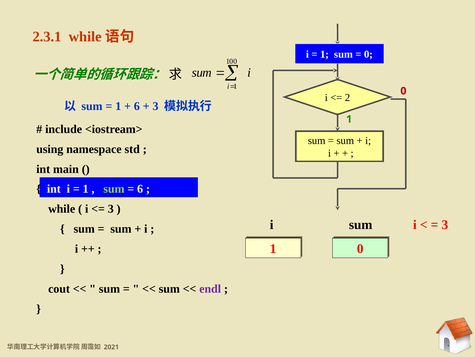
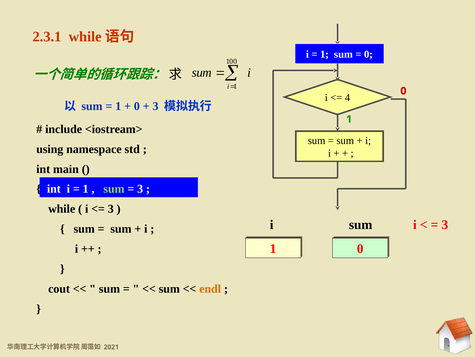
2: 2 -> 4 (347, 98)
6: 6 -> 0 (137, 106)
6: 6 -> 3 (140, 189)
endl colour: purple -> orange (210, 288)
